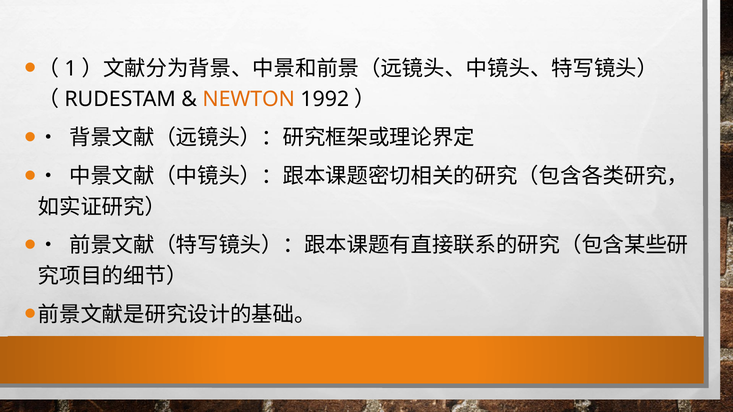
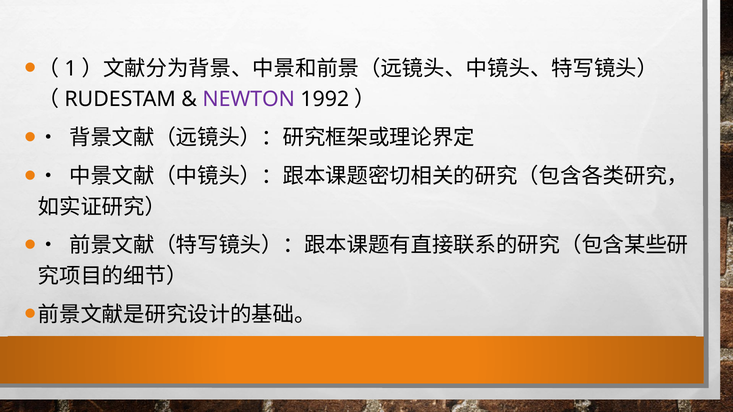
NEWTON colour: orange -> purple (249, 99)
